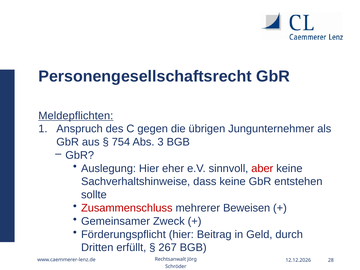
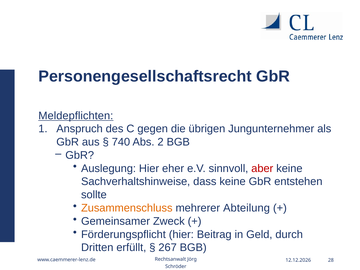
754: 754 -> 740 (121, 142)
3: 3 -> 2 (161, 142)
Zusammenschluss colour: red -> orange (127, 208)
Beweisen: Beweisen -> Abteilung (247, 208)
